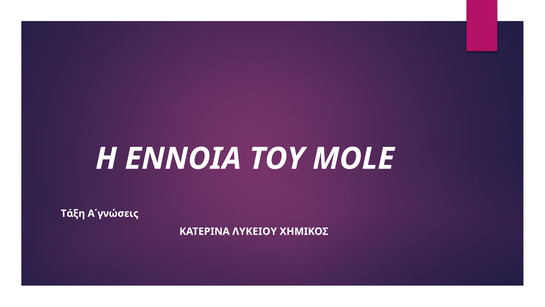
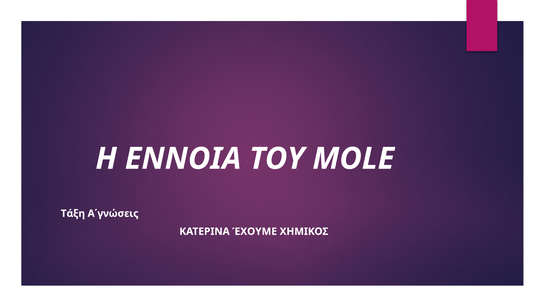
ΛΥΚΕΙΟΥ: ΛΥΚΕΙΟΥ -> ΈΧΟΥΜΕ (255, 231)
